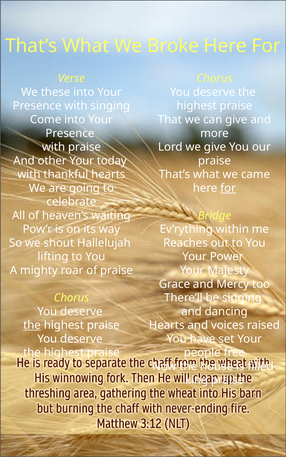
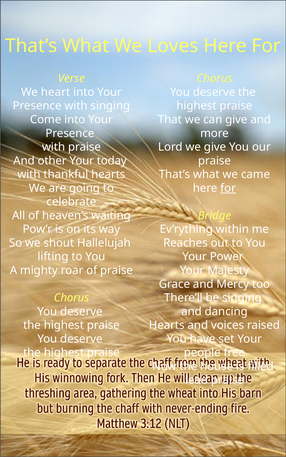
Broke: Broke -> Loves (173, 46)
these: these -> heart (56, 92)
the underline: present -> none (32, 326)
king: king -> lead (197, 381)
